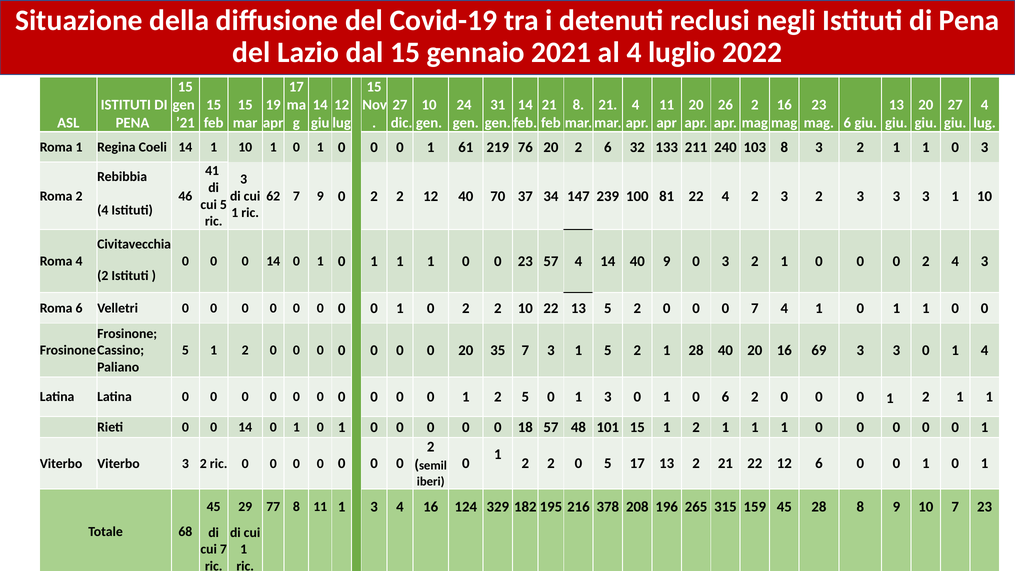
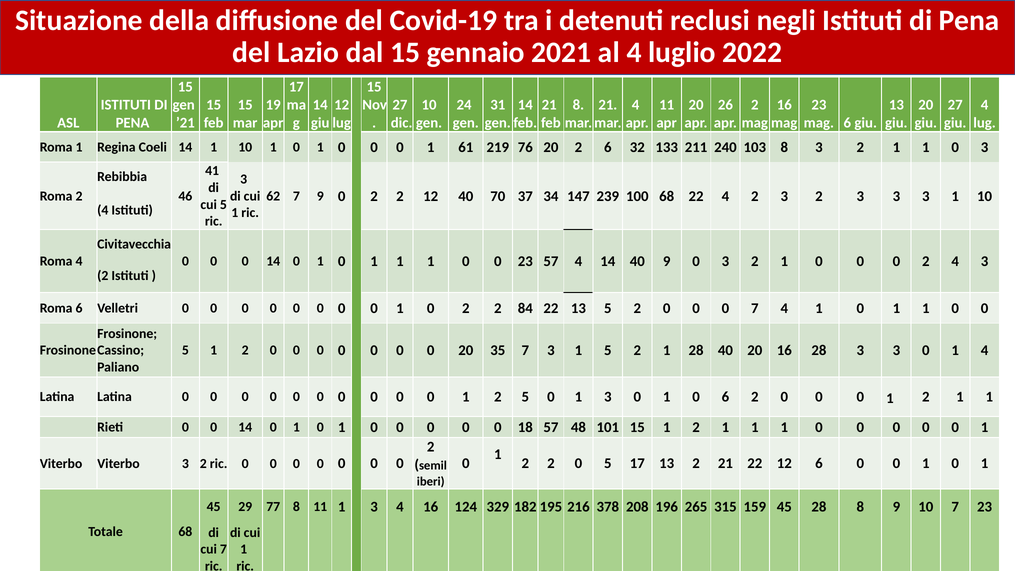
100 81: 81 -> 68 (667, 196)
2 10: 10 -> 84 (525, 308)
16 69: 69 -> 28 (819, 350)
